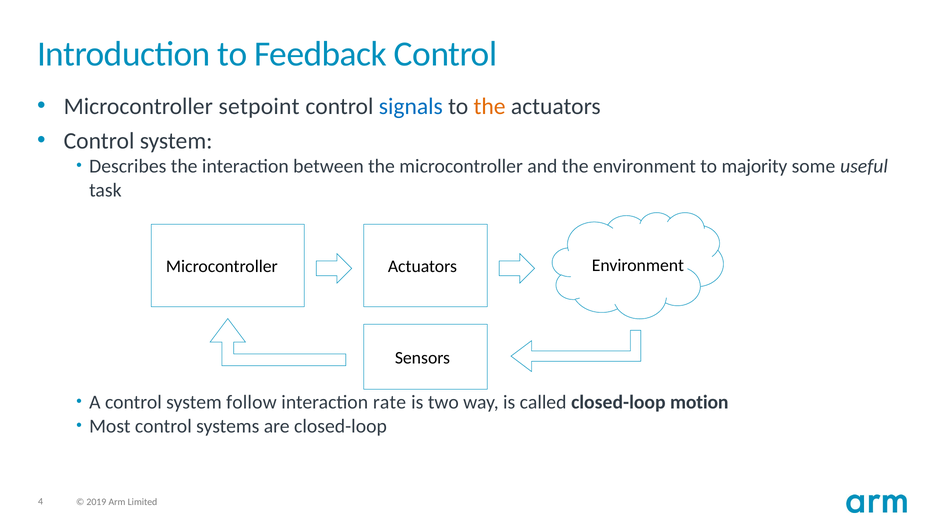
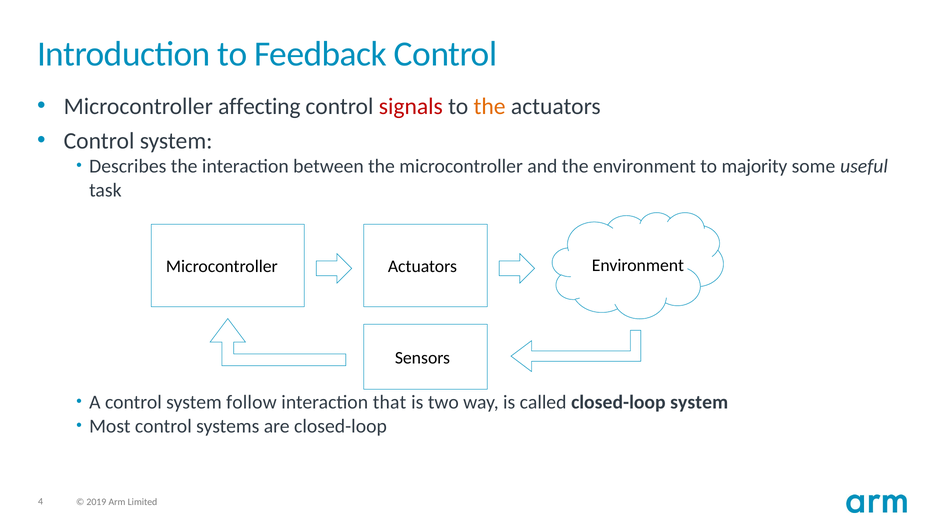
setpoint: setpoint -> affecting (259, 106)
signals colour: blue -> red (411, 106)
rate: rate -> that (390, 402)
closed-loop motion: motion -> system (699, 402)
